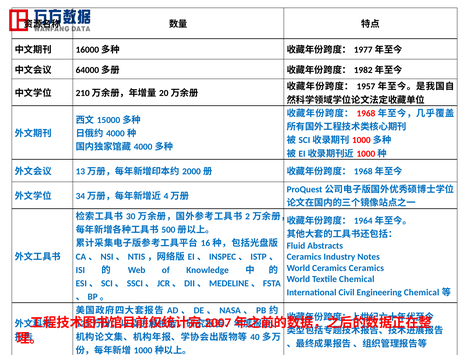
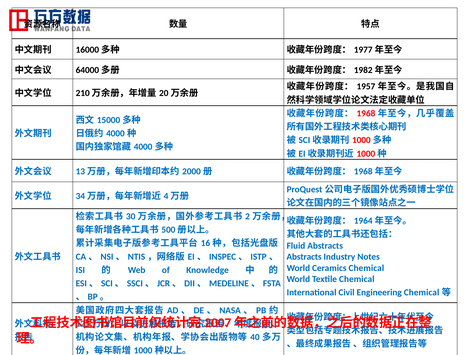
Ceramics: Ceramics -> Abstracts (304, 257)
Ceramics Ceramics: Ceramics -> Chemical (366, 268)
